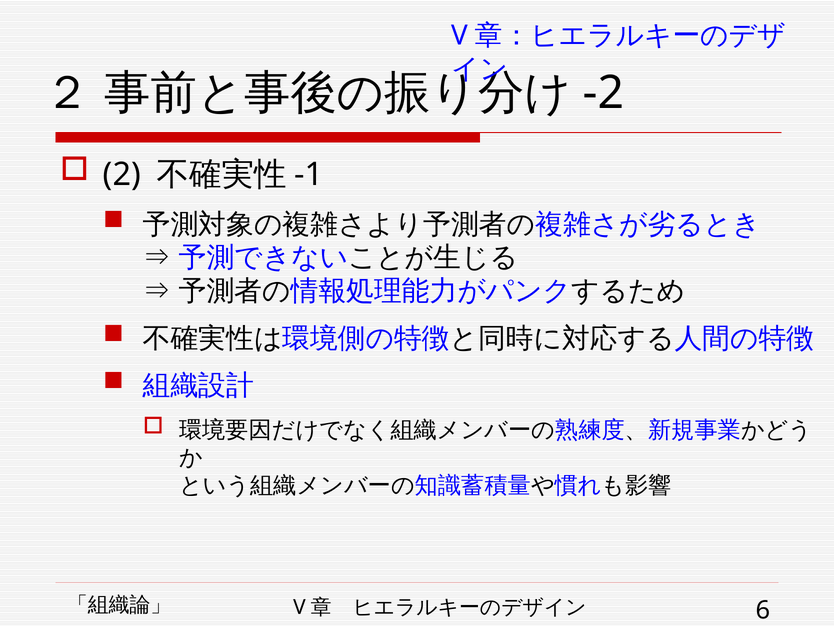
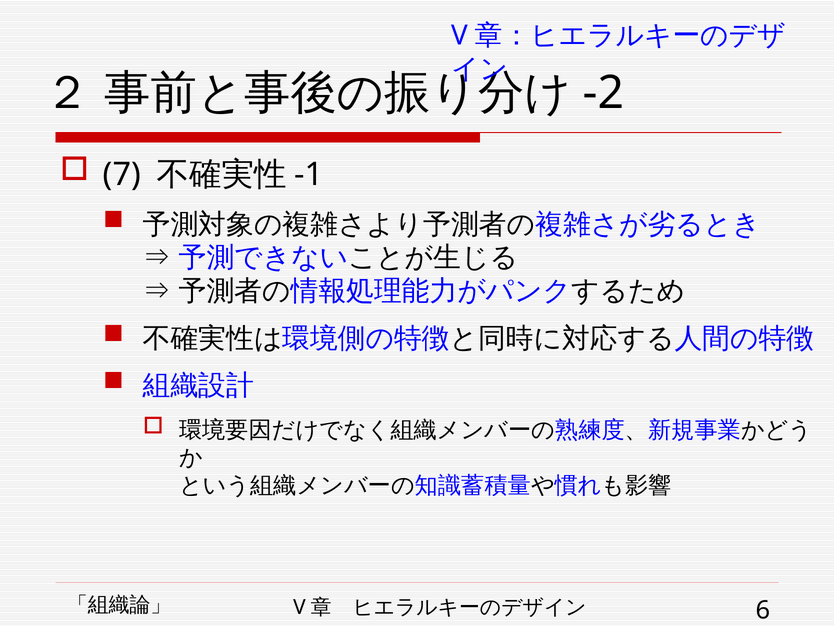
2: 2 -> 7 (122, 174)
